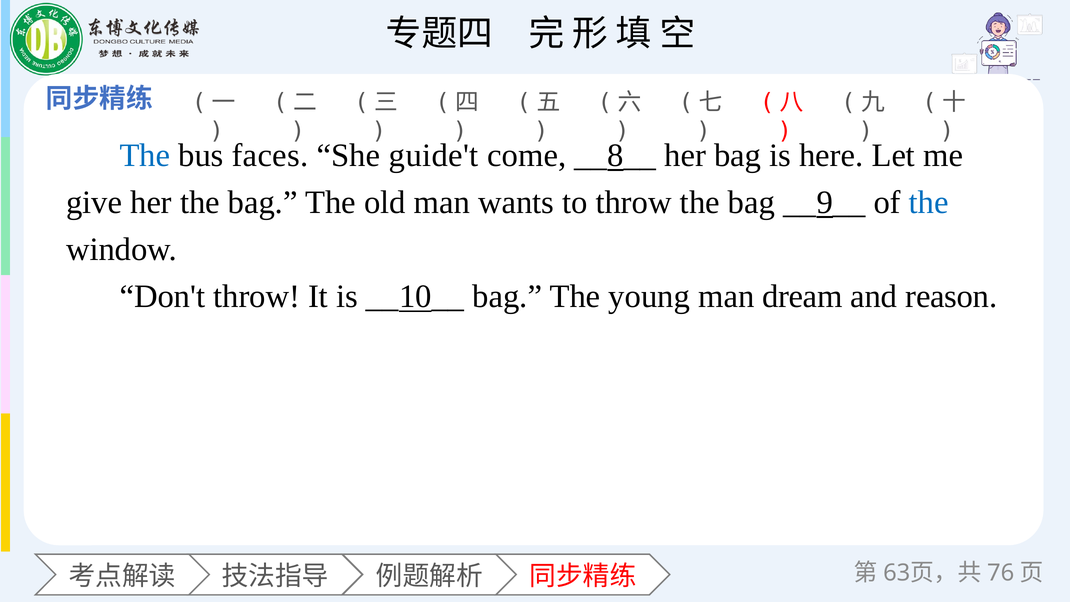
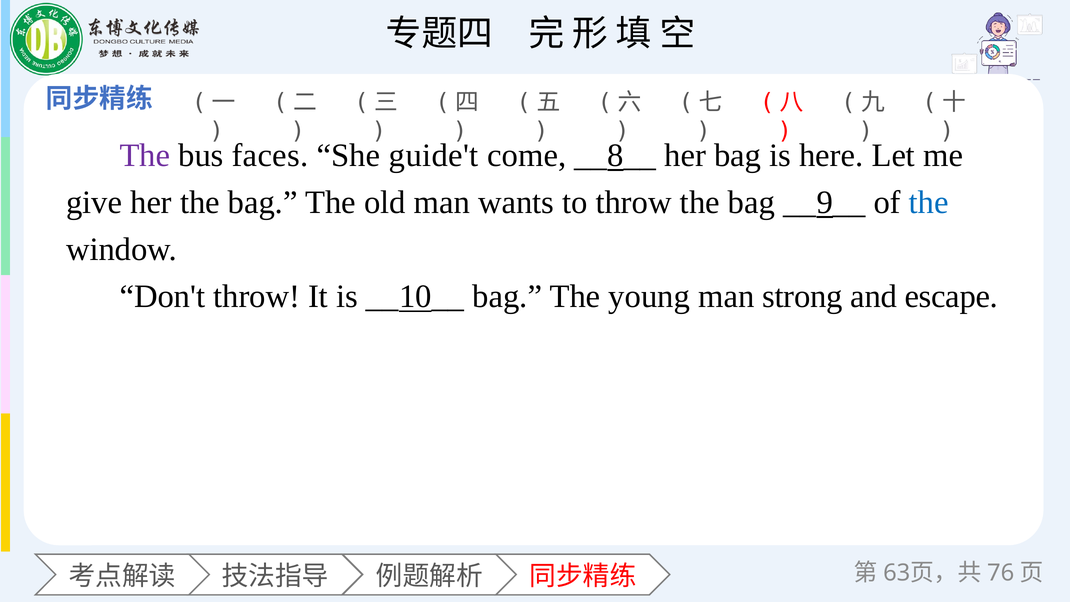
The colour: blue -> purple (145, 155)
dream: dream -> strong (802, 297)
reason: reason -> escape (951, 297)
